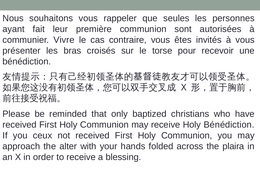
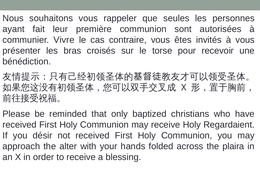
Holy Bénédiction: Bénédiction -> Regardaient (229, 125)
ceux: ceux -> désir (43, 136)
